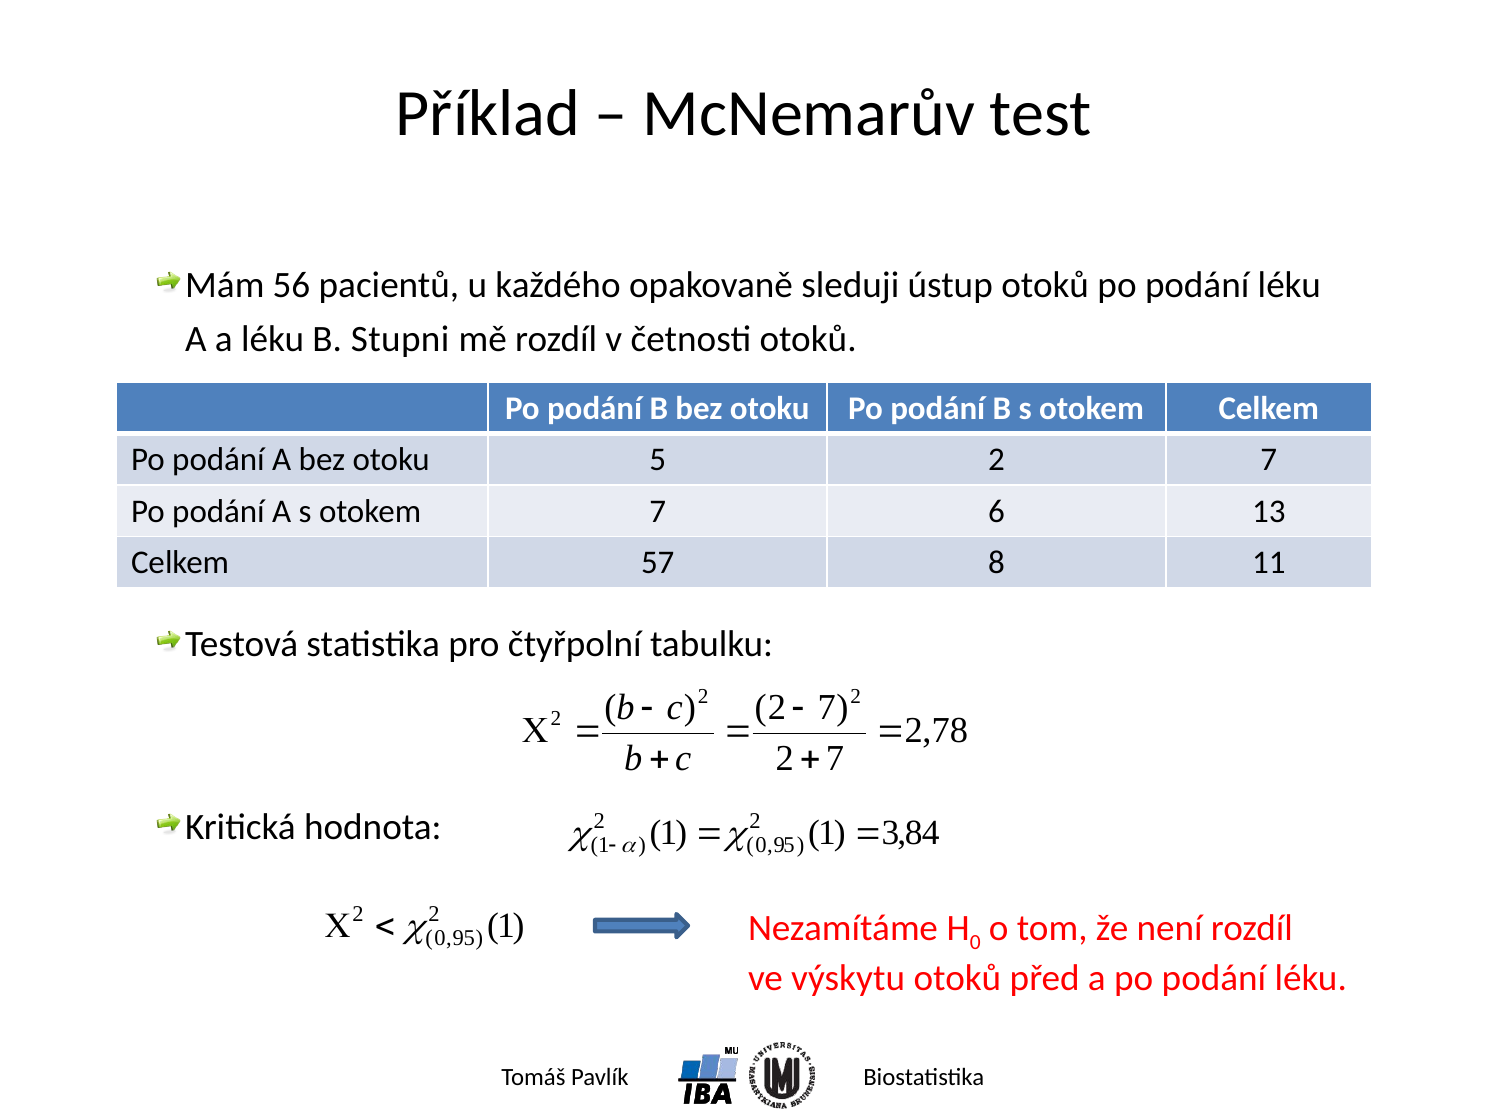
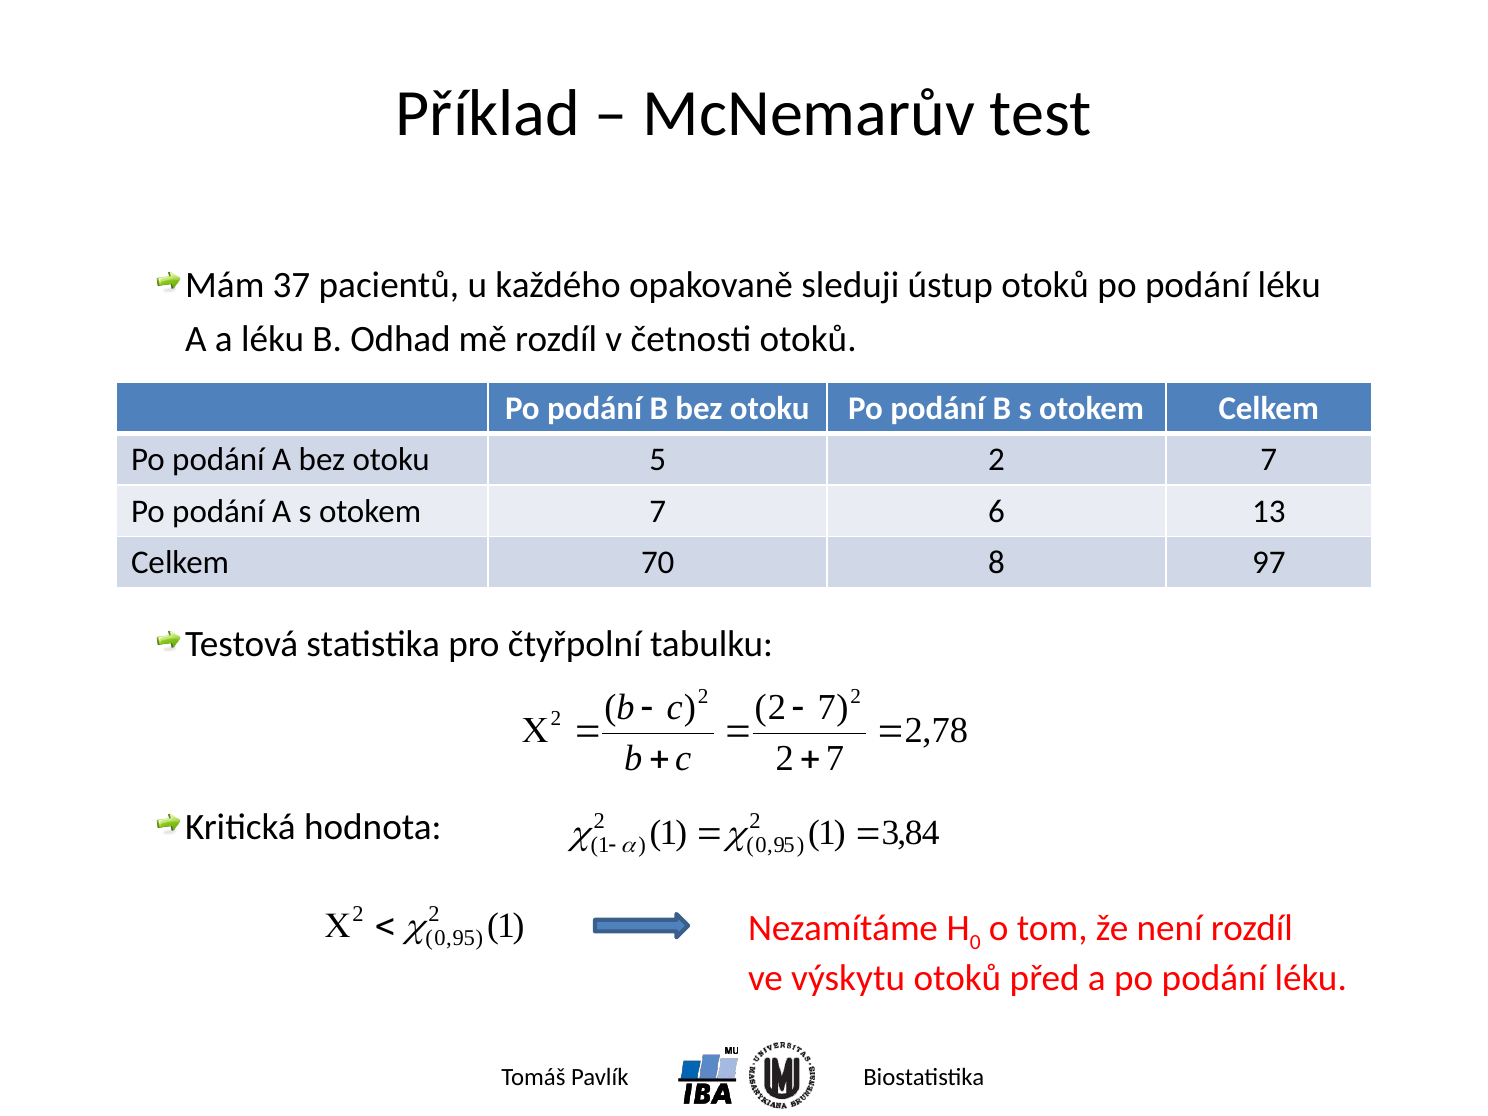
56: 56 -> 37 (291, 285)
Stupni: Stupni -> Odhad (400, 339)
57: 57 -> 70 (658, 563)
11: 11 -> 97 (1269, 563)
